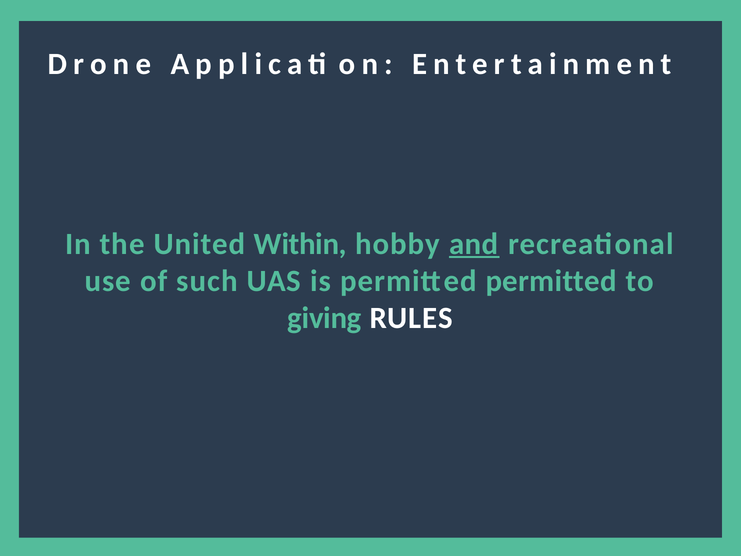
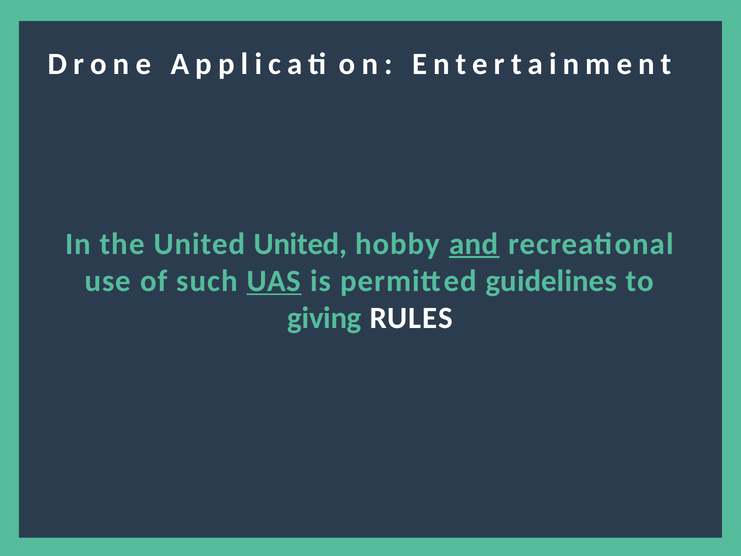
United Within: Within -> United (300, 244)
UAS underline: none -> present (274, 281)
permitted permitted: permitted -> guidelines (551, 281)
